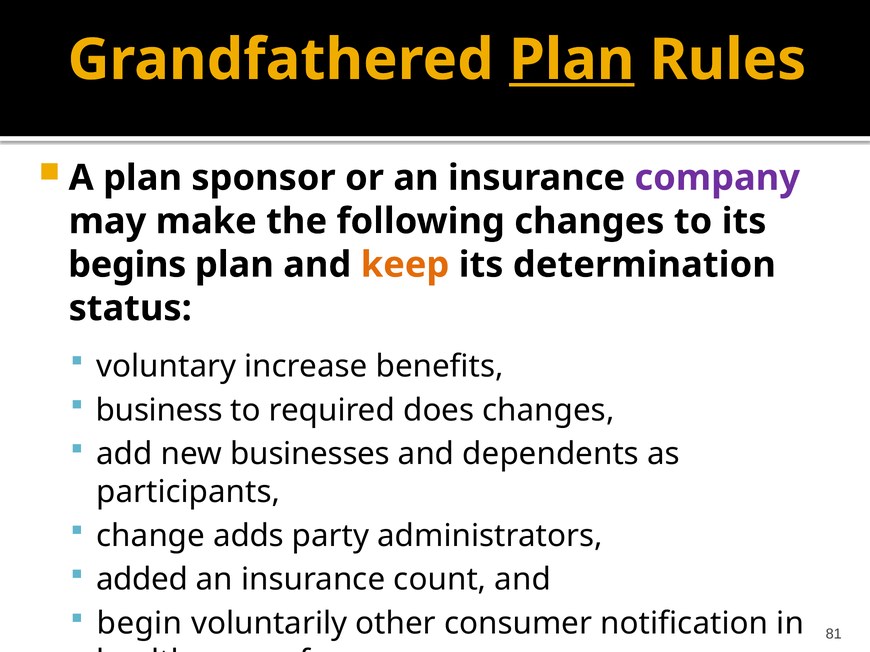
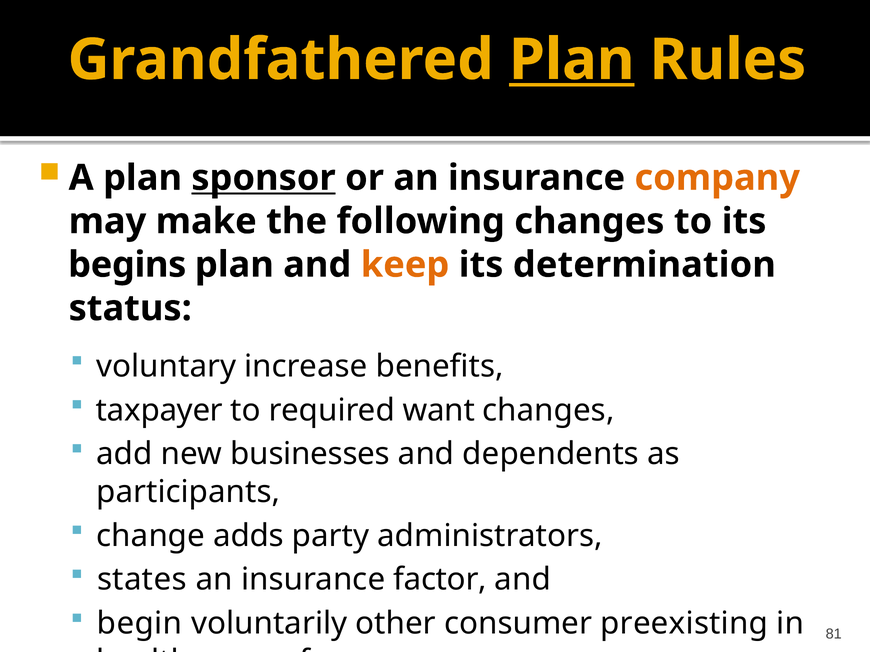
sponsor underline: none -> present (264, 178)
company colour: purple -> orange (717, 178)
business: business -> taxpayer (159, 411)
does: does -> want (439, 411)
added: added -> states (142, 580)
count: count -> factor (440, 580)
notification: notification -> preexisting (684, 624)
